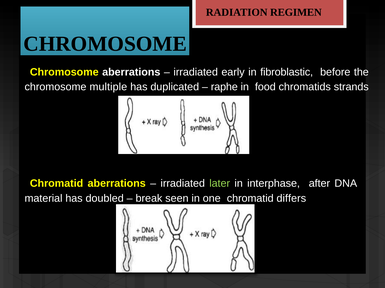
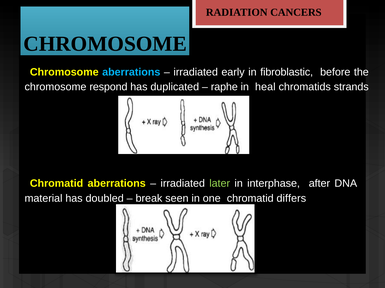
REGIMEN: REGIMEN -> CANCERS (296, 12)
aberrations colour: white -> light blue (131, 72)
multiple: multiple -> respond (108, 87)
food: food -> heal (265, 87)
